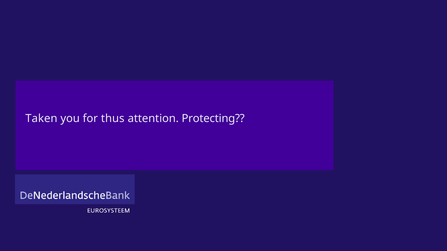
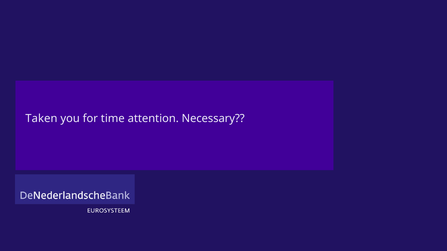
thus: thus -> time (113, 119)
Protecting: Protecting -> Necessary (213, 119)
